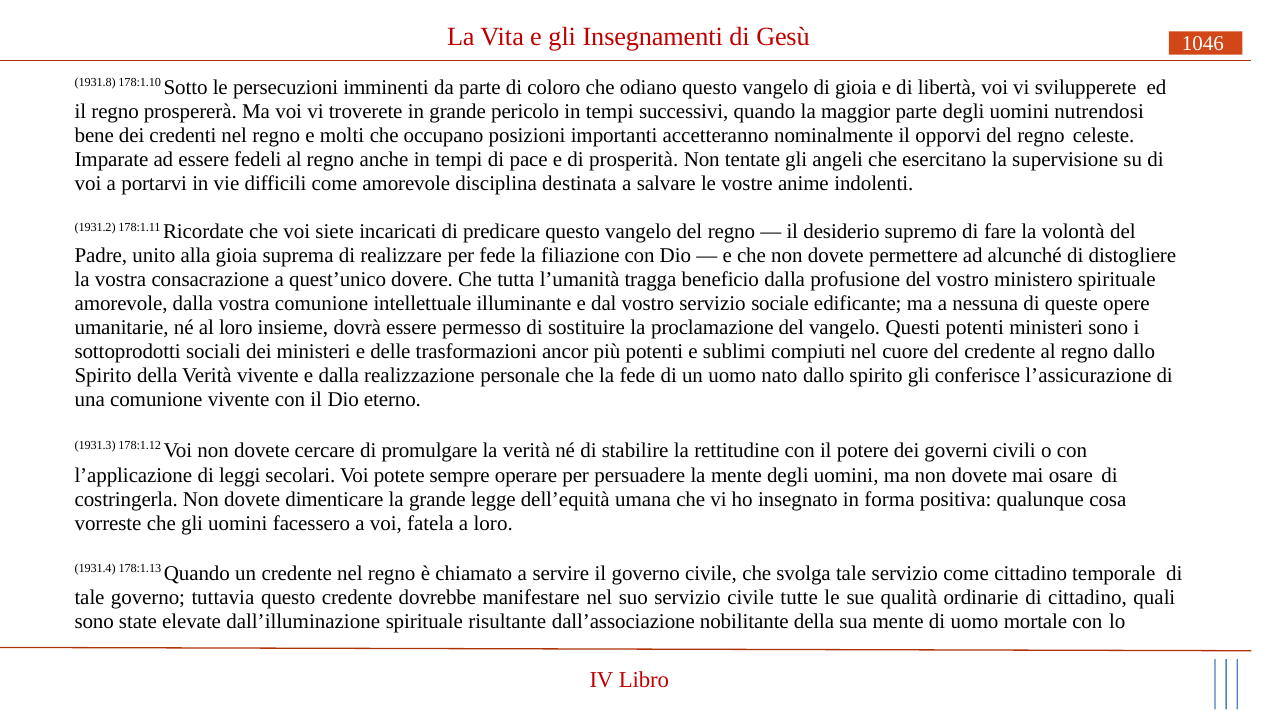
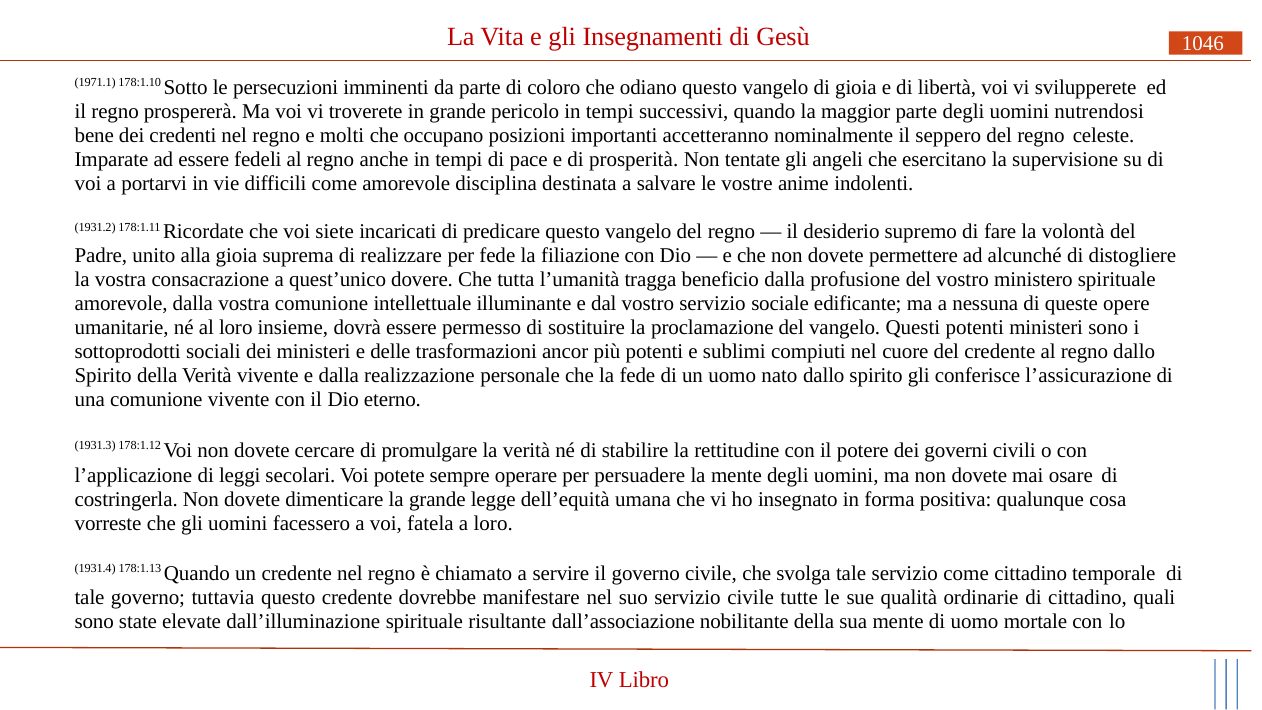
1931.8: 1931.8 -> 1971.1 (95, 82)
opporvi: opporvi -> seppero (948, 136)
